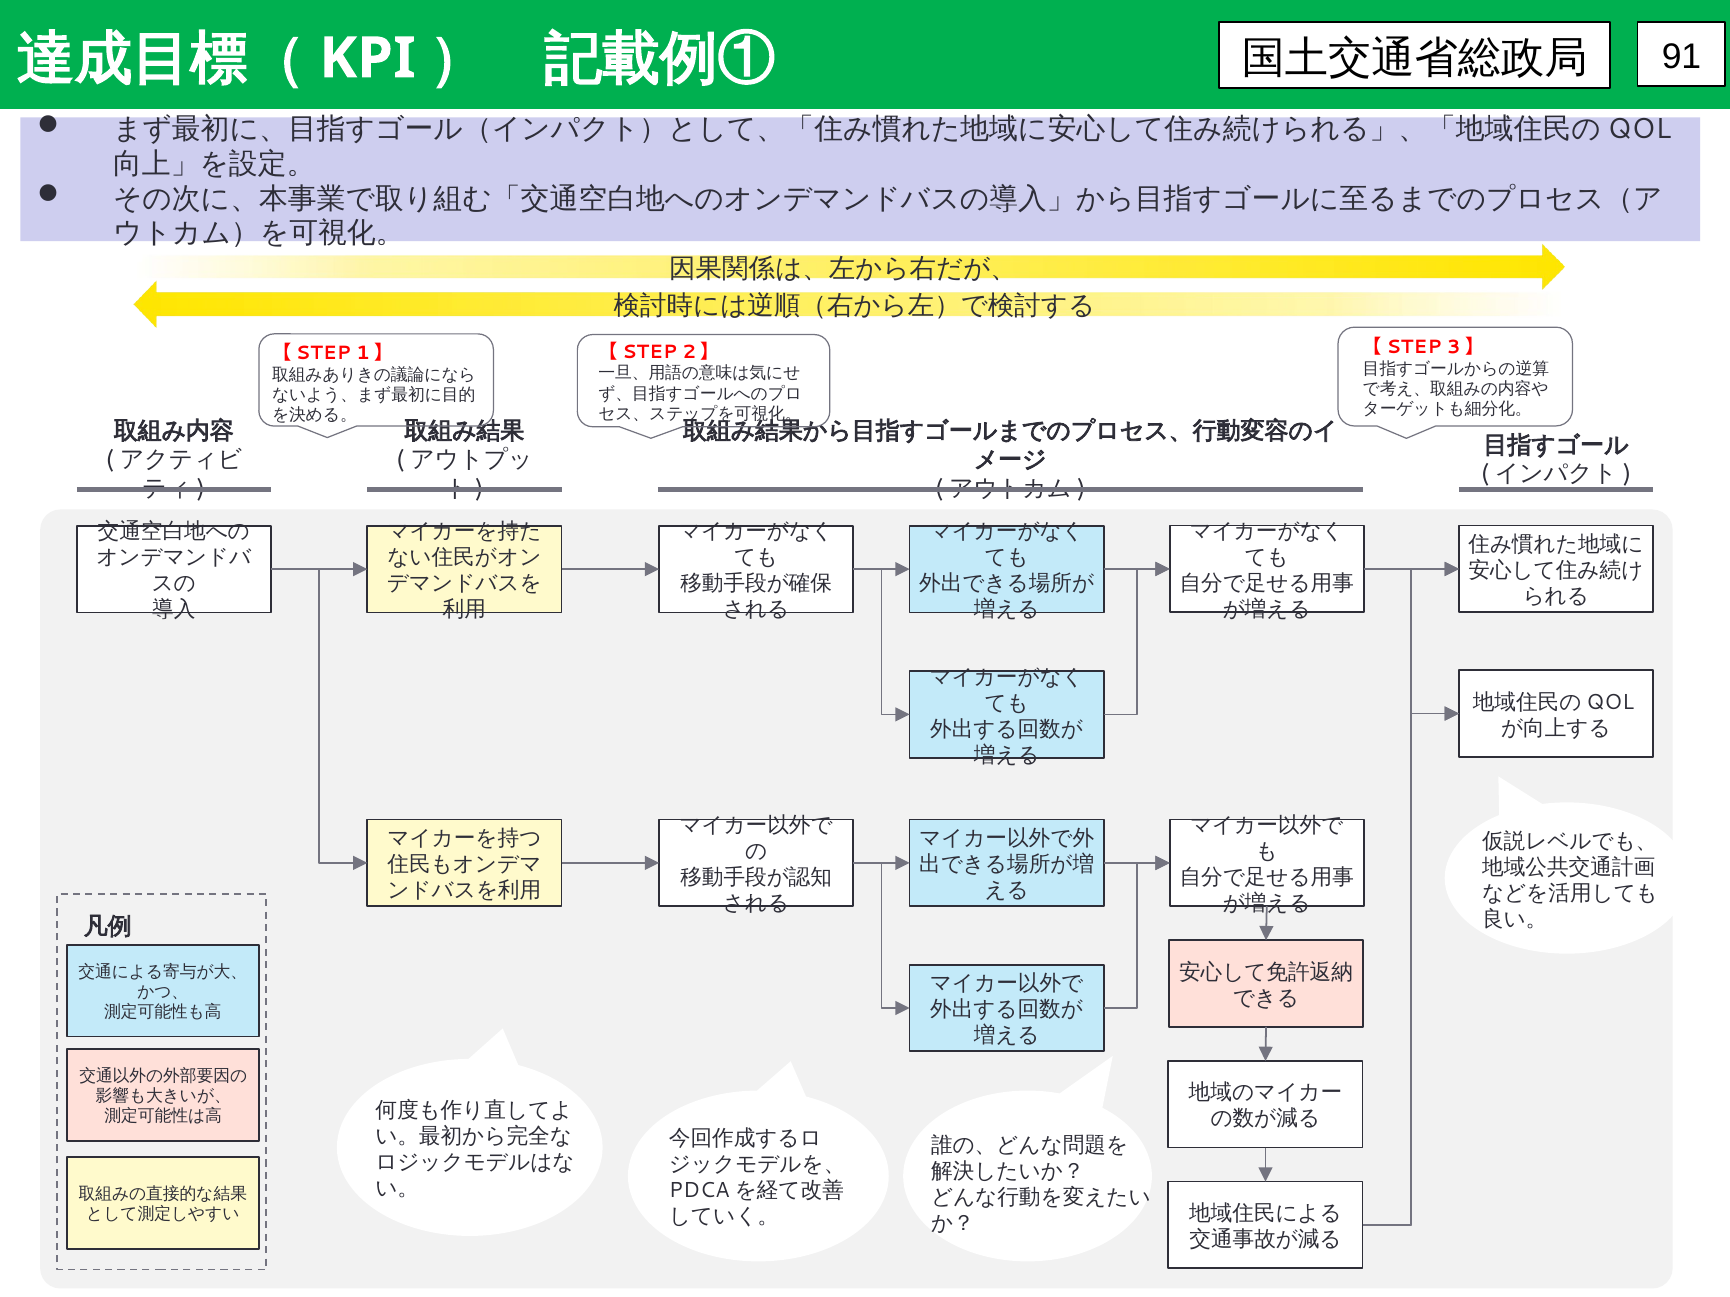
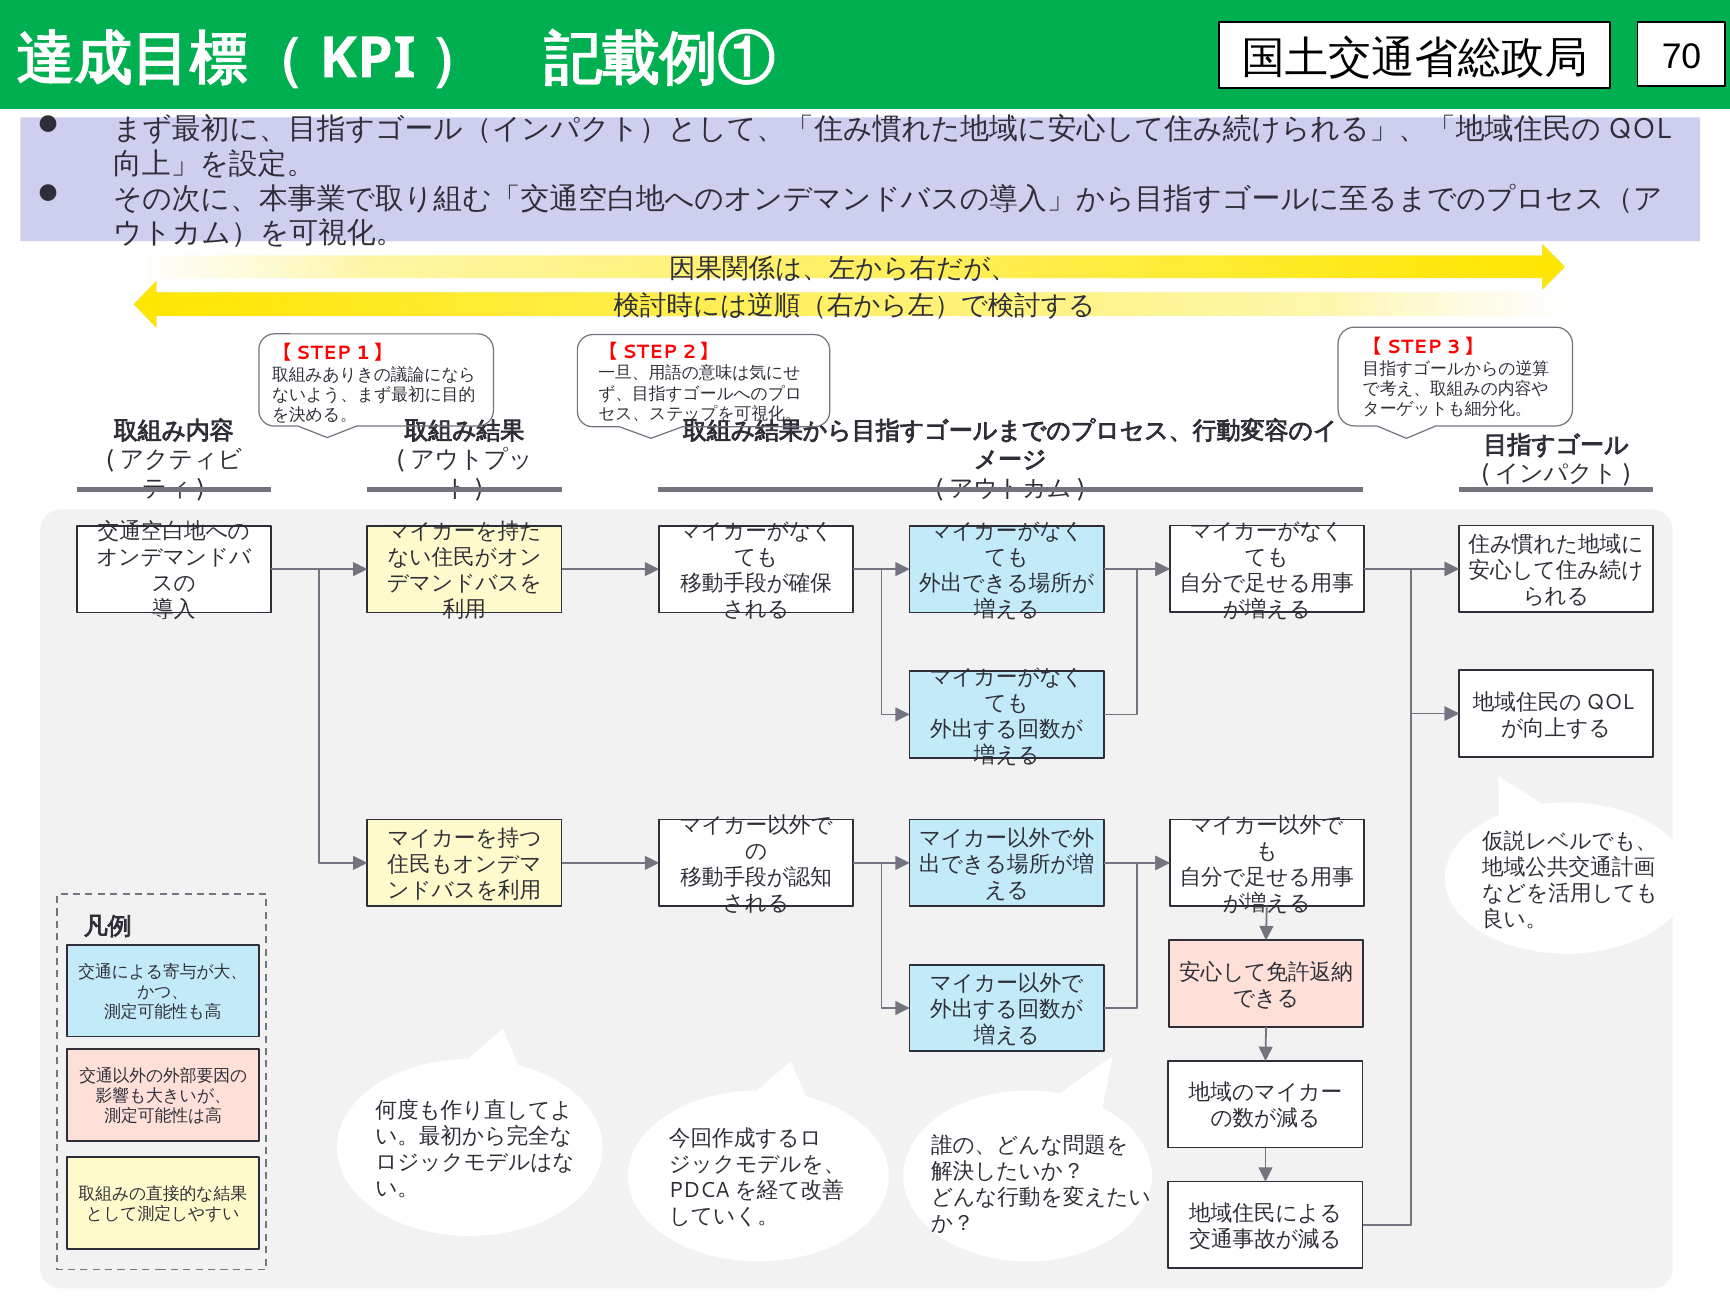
91: 91 -> 70 (1681, 57)
